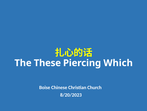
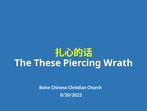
Which: Which -> Wrath (118, 63)
